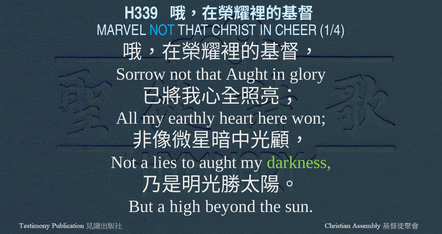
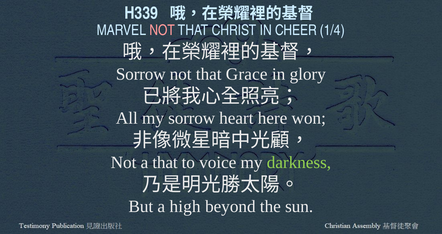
NOT colour: light blue -> pink (162, 30)
that Aught: Aught -> Grace (247, 74)
my earthly: earthly -> sorrow (192, 118)
a lies: lies -> that (165, 163)
to aught: aught -> voice (218, 163)
